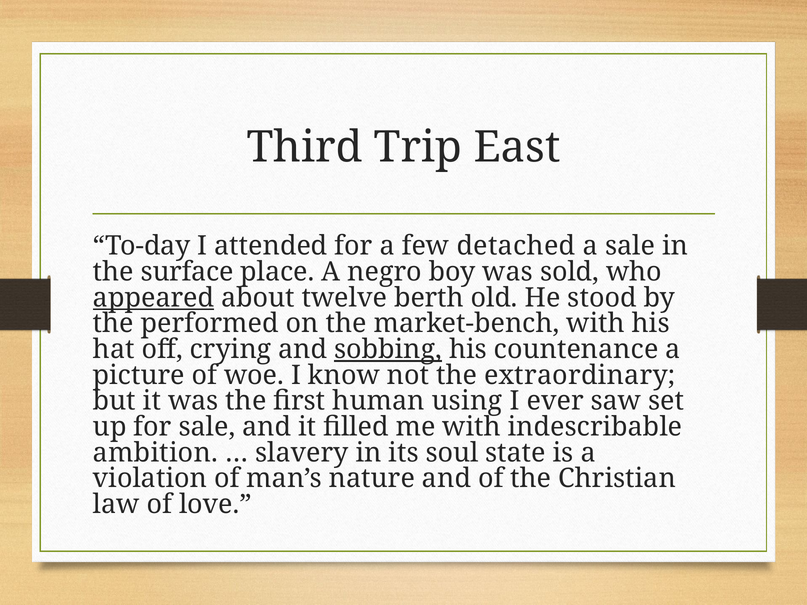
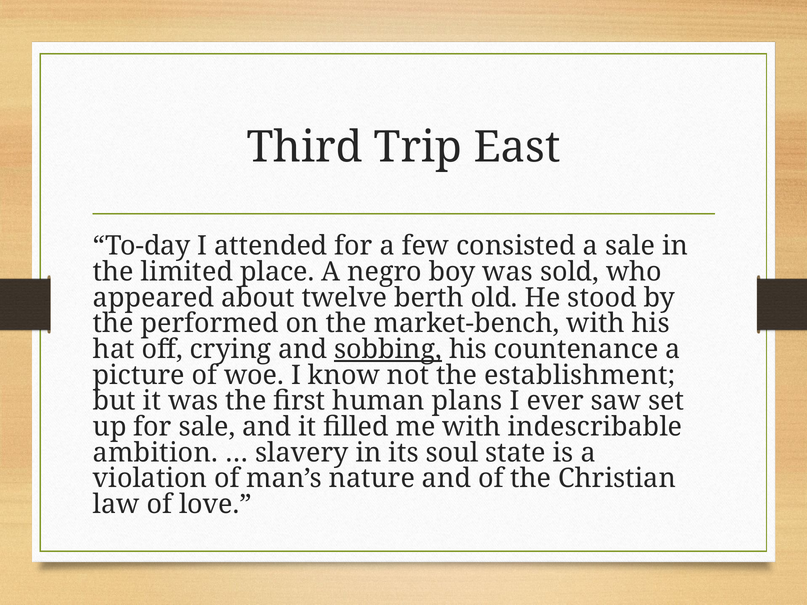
detached: detached -> consisted (516, 246)
surface: surface -> limited (187, 272)
appeared underline: present -> none (154, 298)
extraordinary: extraordinary -> establishment (580, 375)
using: using -> plans (467, 401)
